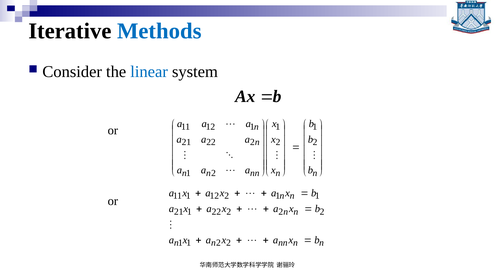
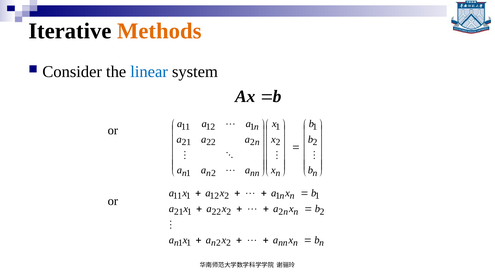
Methods colour: blue -> orange (159, 31)
